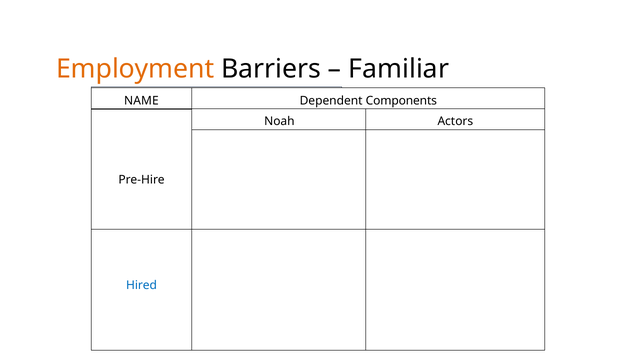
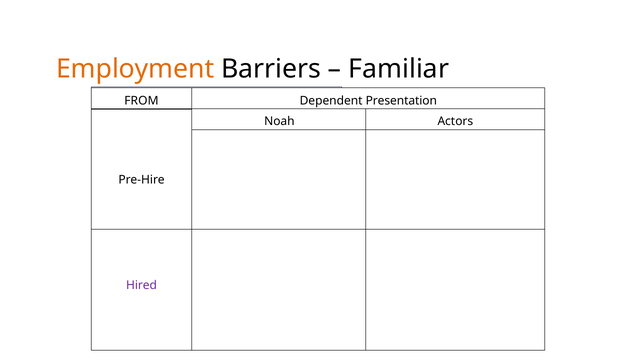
NAME: NAME -> FROM (141, 101)
Components: Components -> Presentation (401, 101)
Hired colour: blue -> purple (142, 285)
